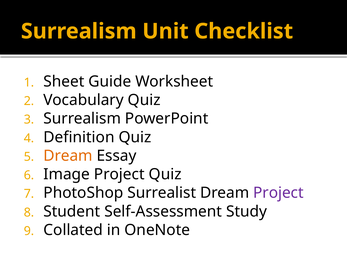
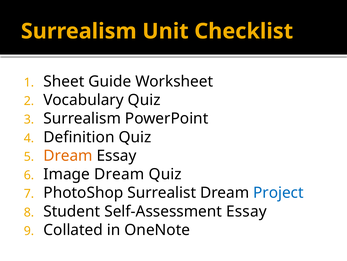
Image Project: Project -> Dream (119, 174)
Project colour: purple -> blue (278, 192)
Self-Assessment Study: Study -> Essay (246, 211)
